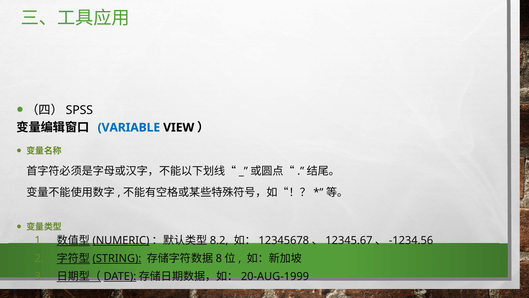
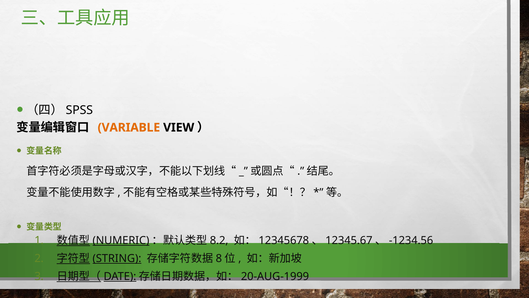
VARIABLE colour: blue -> orange (129, 127)
